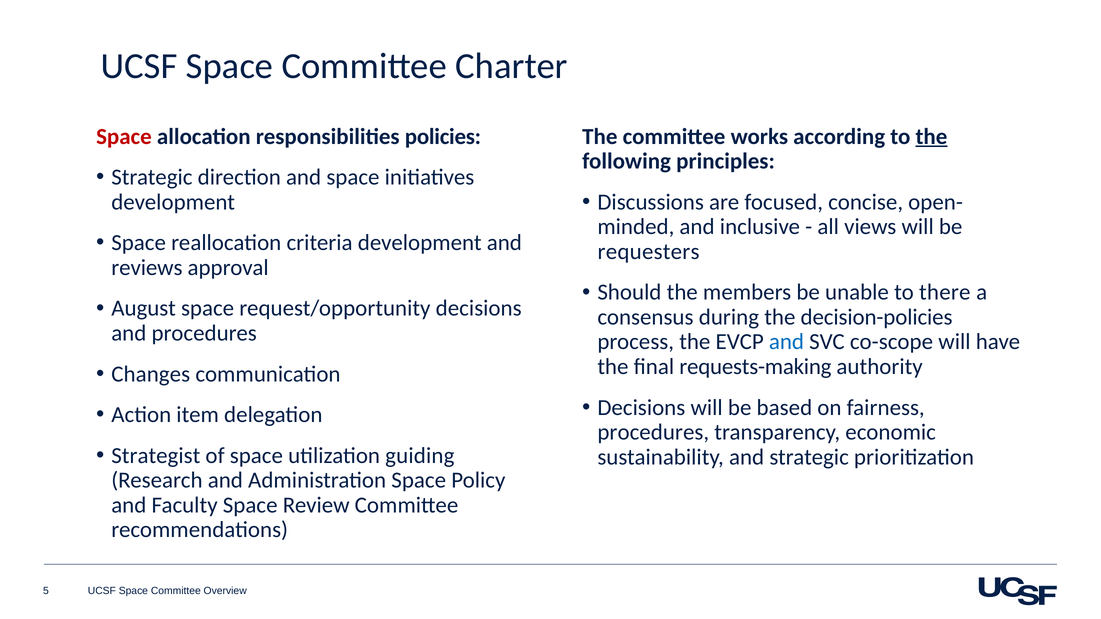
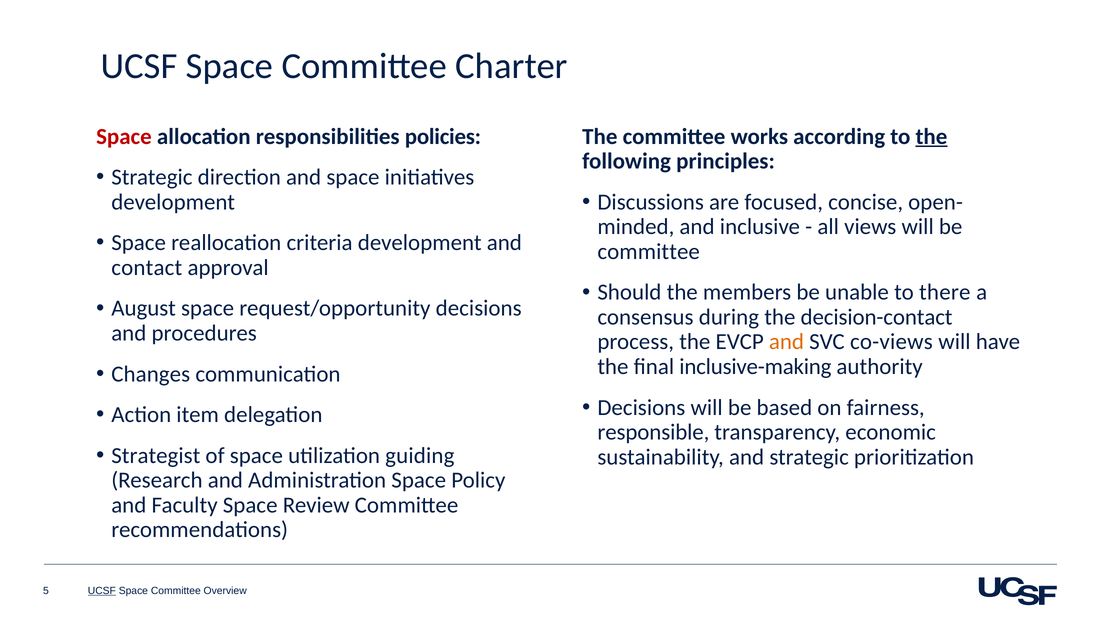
requesters: requesters -> committee (649, 252)
reviews: reviews -> contact (147, 268)
decision-policies: decision-policies -> decision-contact (877, 317)
and colour: blue -> orange (786, 342)
co-scope: co-scope -> co-views (891, 342)
requests-making: requests-making -> inclusive-making (755, 367)
procedures: procedures -> responsible (653, 432)
UCSF underline: none -> present (102, 591)
